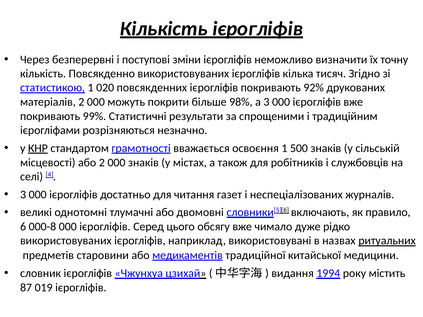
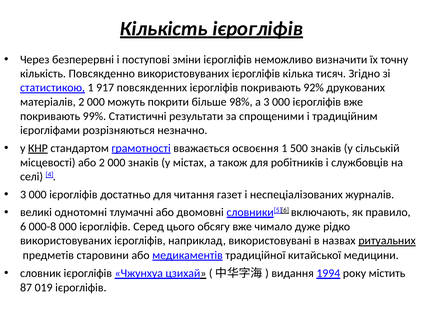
020: 020 -> 917 (105, 88)
